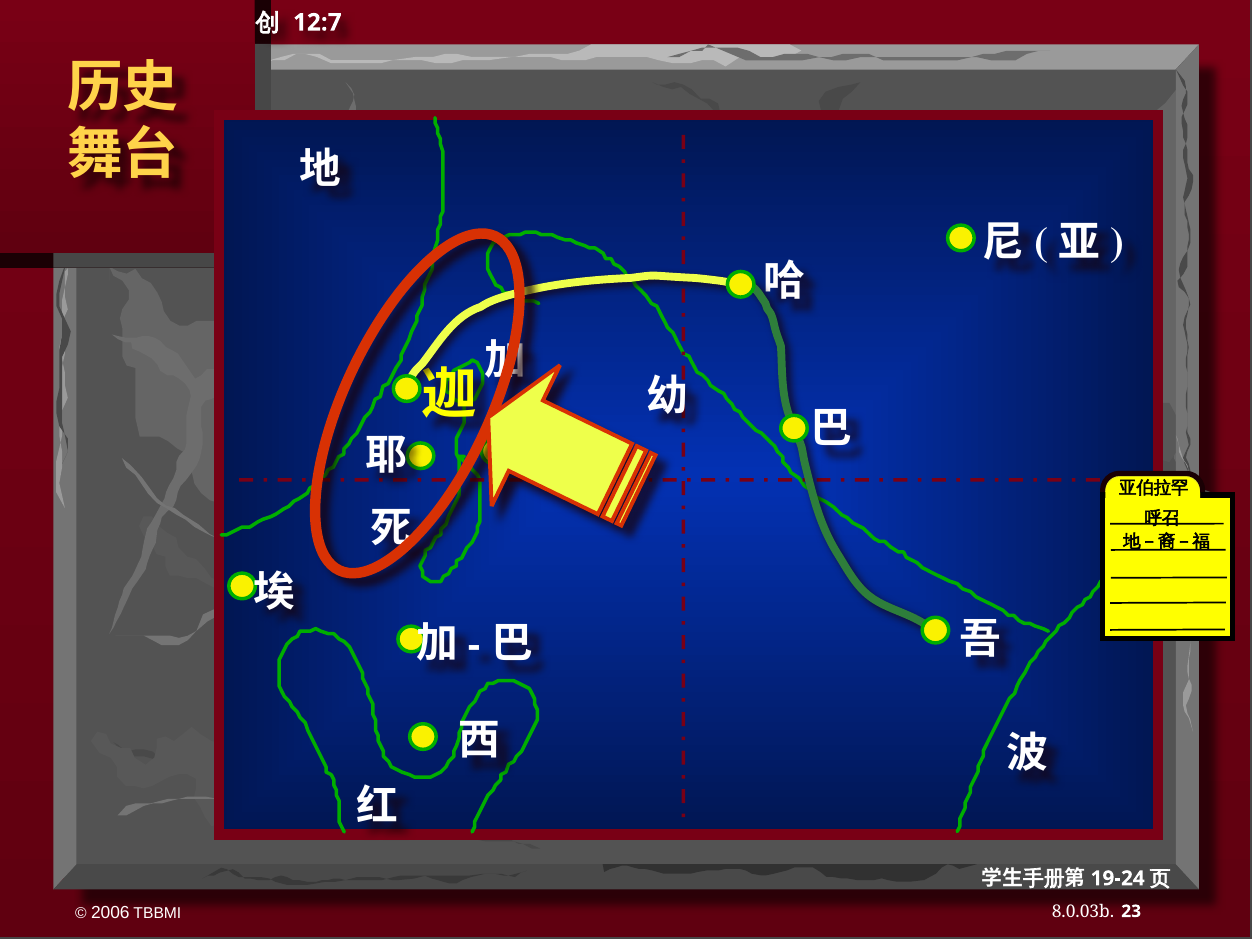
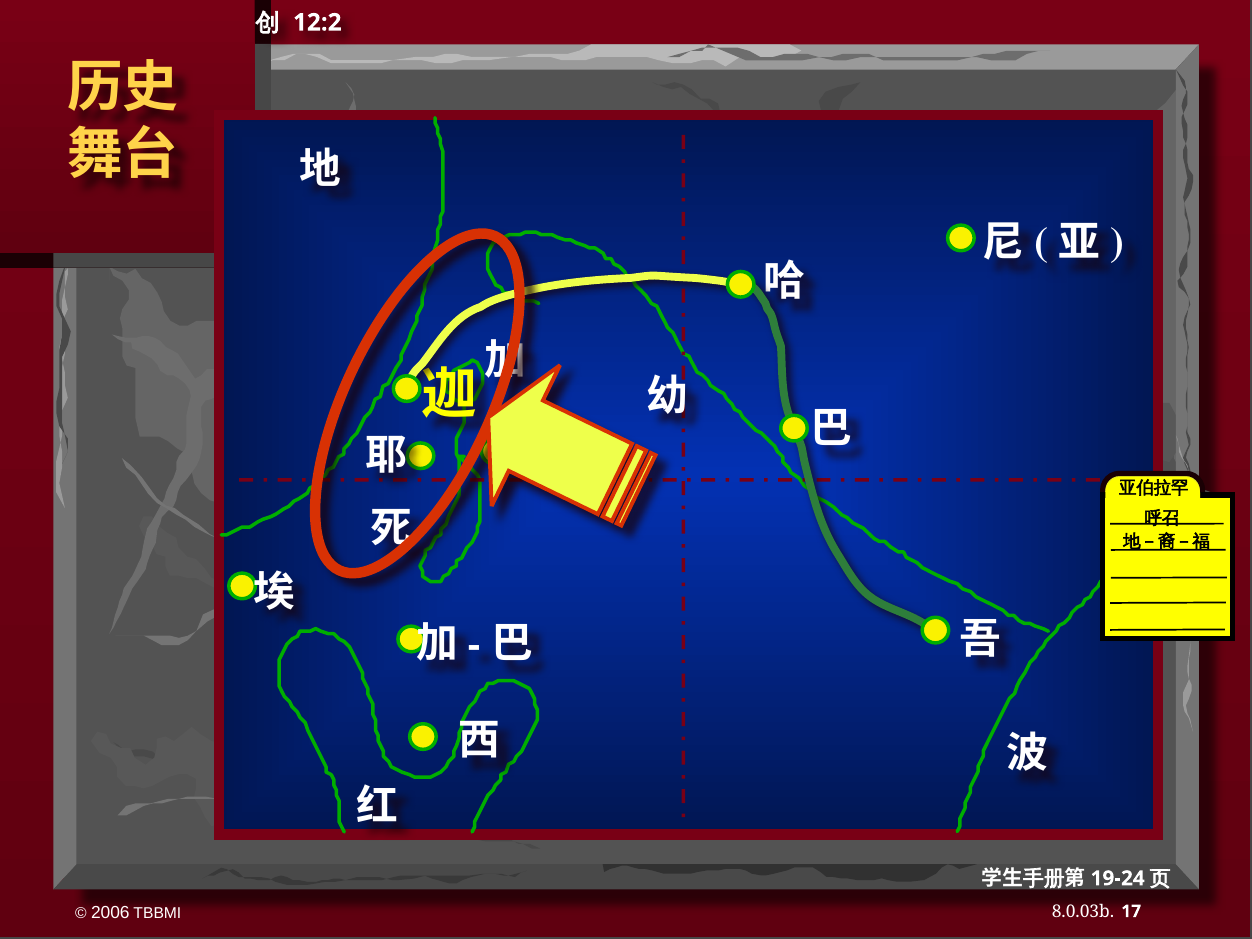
12:7: 12:7 -> 12:2 (317, 22)
23: 23 -> 17 (1131, 911)
